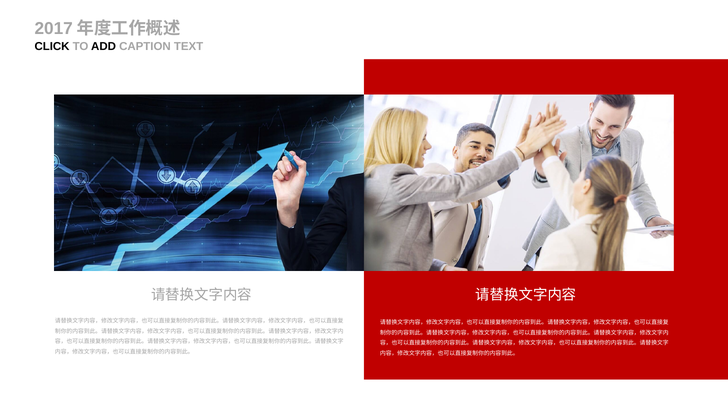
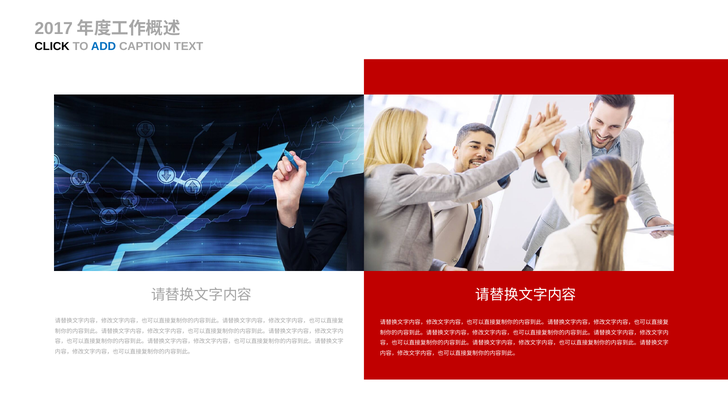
ADD colour: black -> blue (104, 47)
